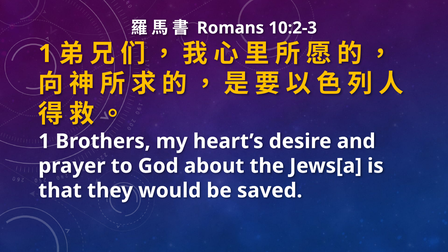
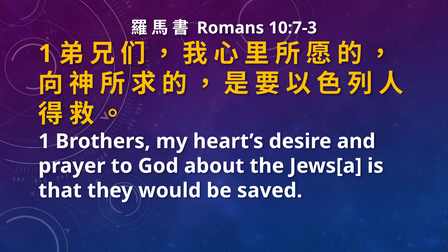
10:2-3: 10:2-3 -> 10:7-3 (293, 28)
